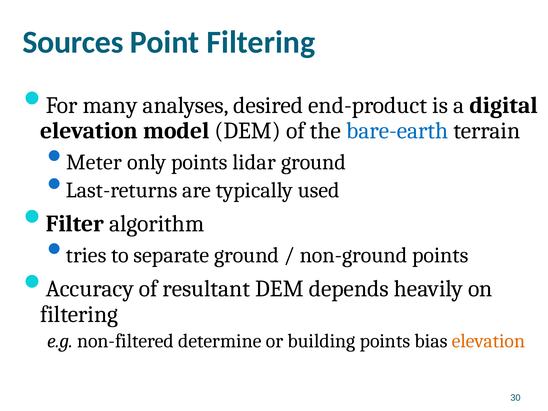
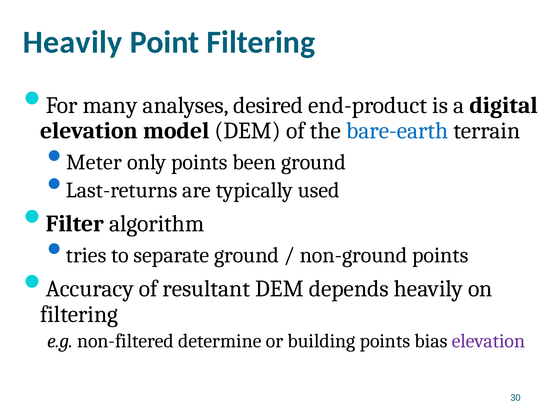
Sources: Sources -> Heavily (73, 42)
lidar: lidar -> been (254, 162)
elevation colour: orange -> purple (488, 341)
